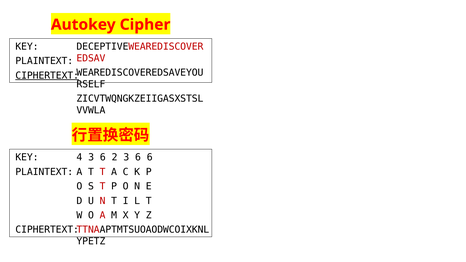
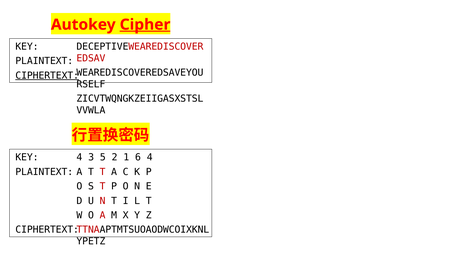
Cipher underline: none -> present (145, 25)
4 3 6: 6 -> 5 (103, 157)
2 3: 3 -> 1 (126, 157)
6 6: 6 -> 4 (150, 157)
